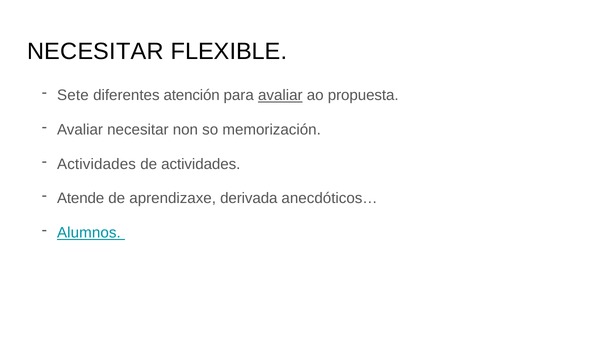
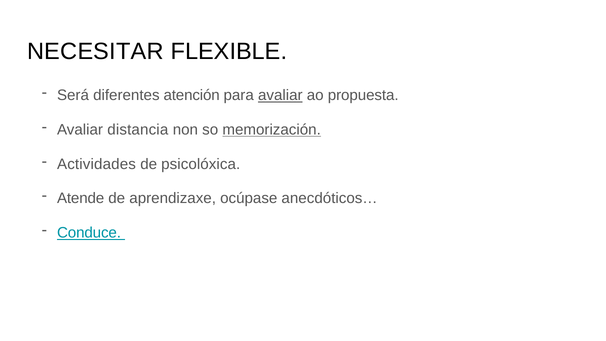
Sete: Sete -> Será (73, 95)
Avaliar necesitar: necesitar -> distancia (138, 130)
memorización underline: none -> present (272, 130)
de actividades: actividades -> psicolóxica (201, 164)
derivada: derivada -> ocúpase (249, 198)
Alumnos: Alumnos -> Conduce (89, 233)
